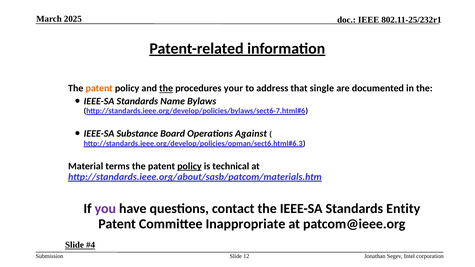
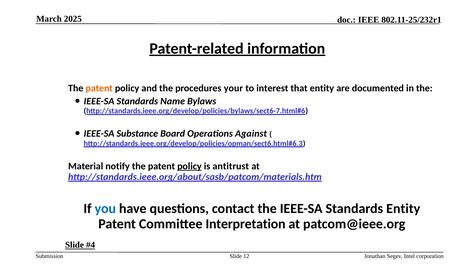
the underline: present -> none (166, 88)
address: address -> interest (272, 88)
that single: single -> entity (322, 88)
terms: terms -> notify (118, 166)
technical: technical -> antitrust (231, 166)
you colour: purple -> blue (105, 209)
Inappropriate: Inappropriate -> Interpretation (246, 224)
